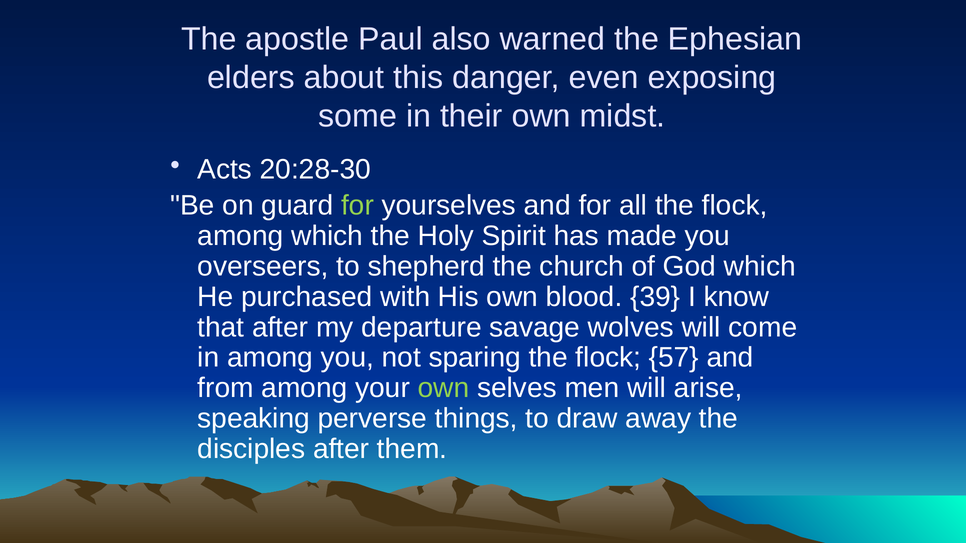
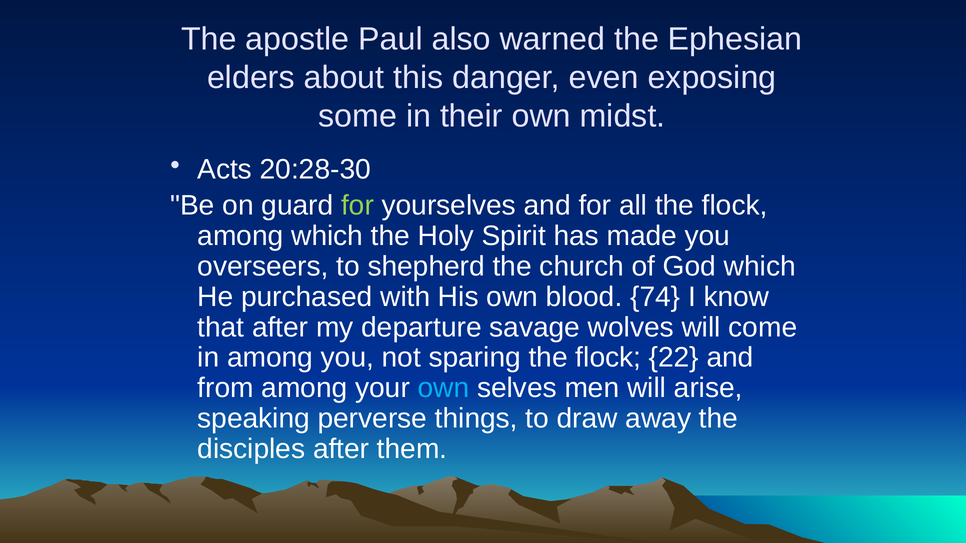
39: 39 -> 74 (655, 297)
57: 57 -> 22 (674, 358)
own colour: light green -> light blue (443, 388)
